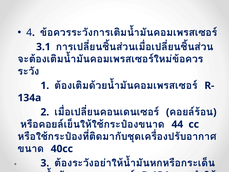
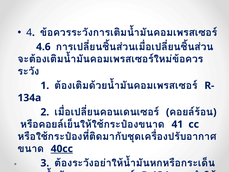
3.1: 3.1 -> 4.6 (43, 47)
44: 44 -> 41 (177, 124)
40cc underline: none -> present (62, 149)
